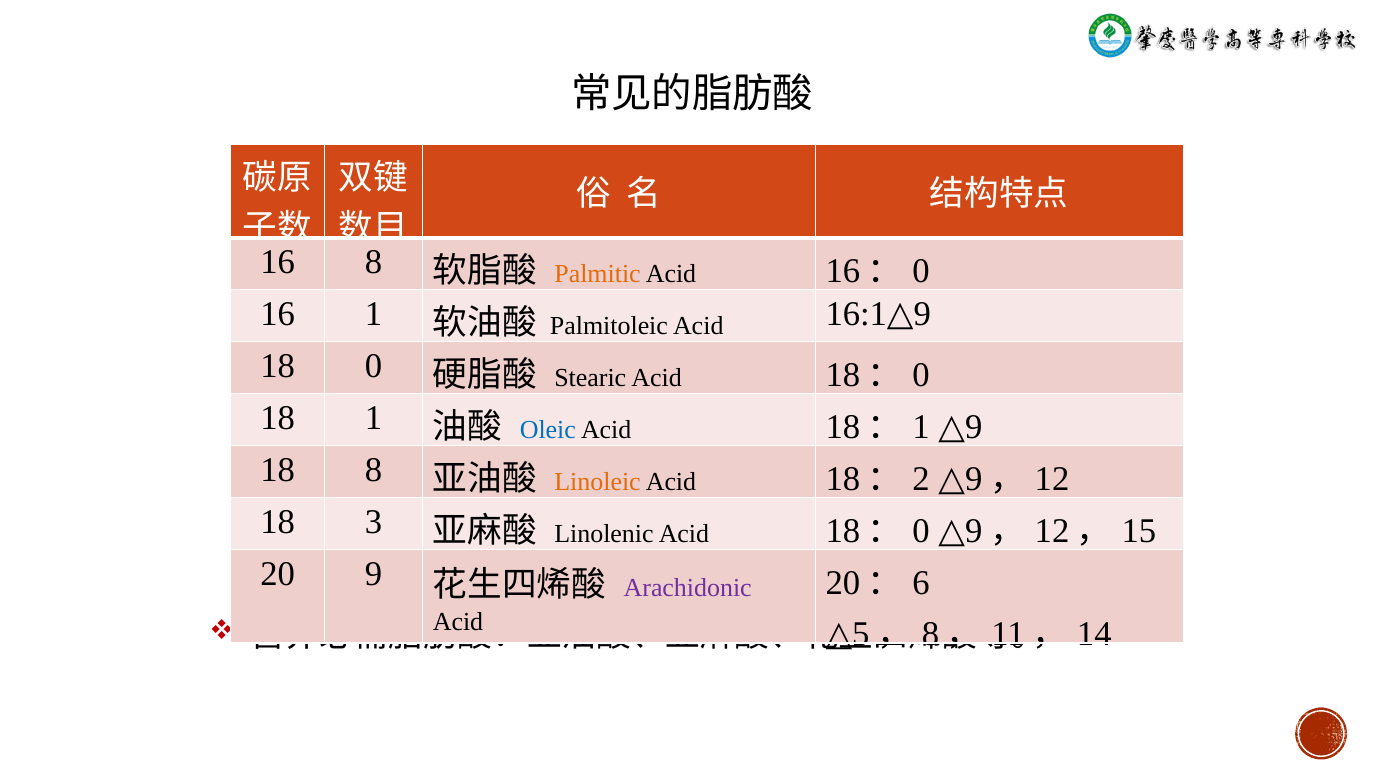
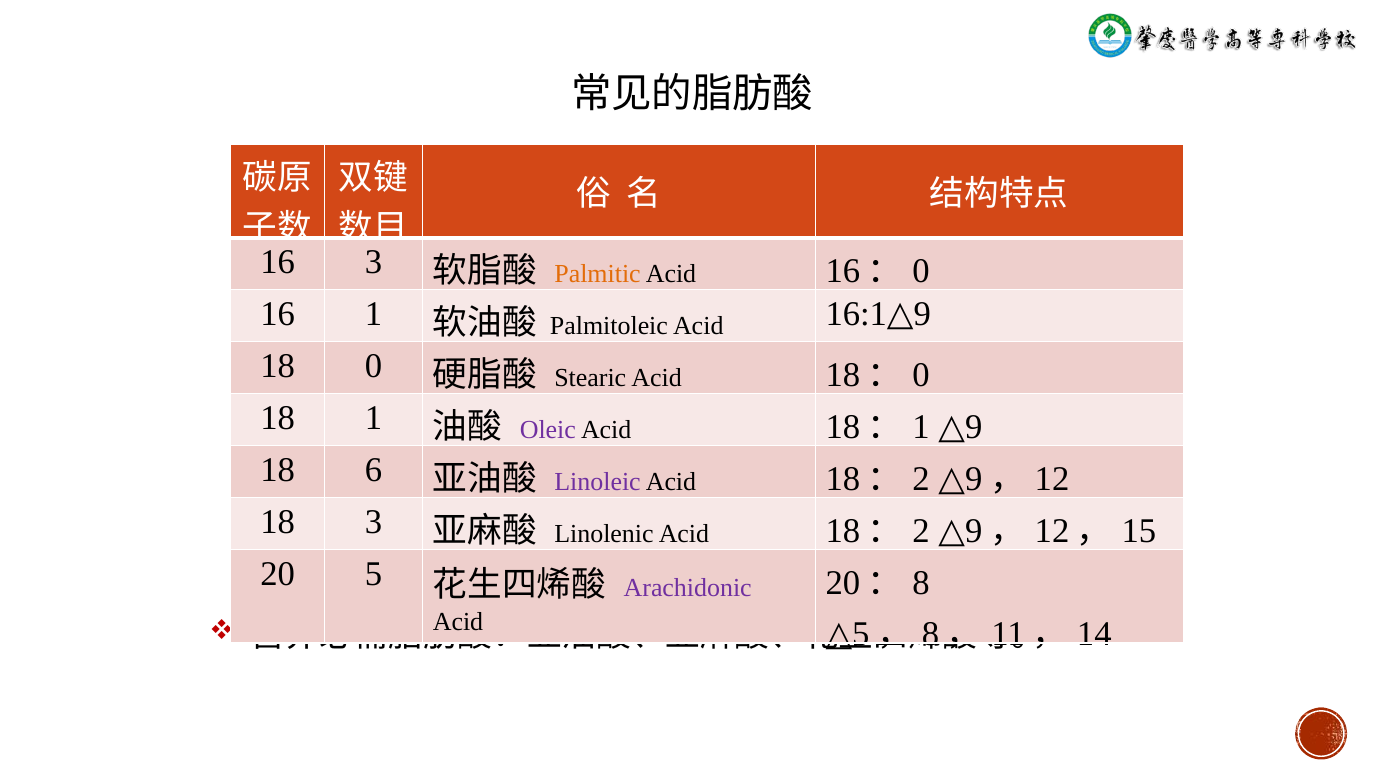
16 8: 8 -> 3 (373, 262)
Oleic colour: blue -> purple (548, 430)
18 8: 8 -> 6 (373, 470)
Linoleic colour: orange -> purple (598, 482)
0: 0 -> 2 (921, 531)
20 9: 9 -> 5 (373, 574)
6: 6 -> 8 (921, 583)
